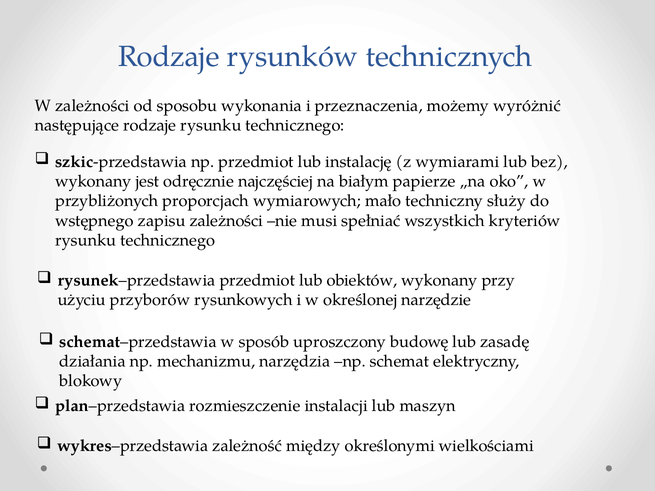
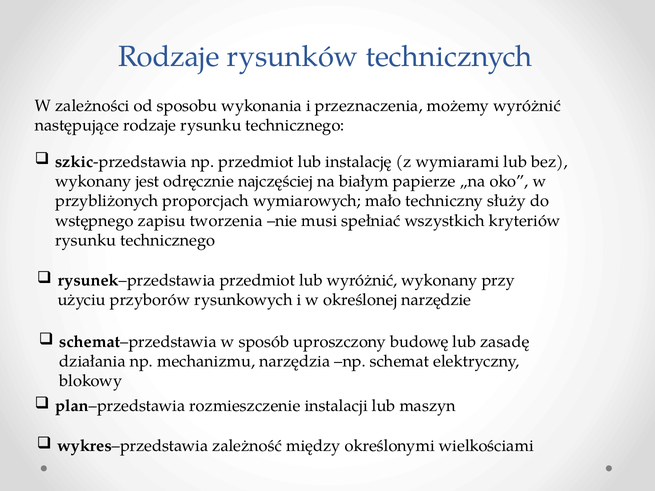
zapisu zależności: zależności -> tworzenia (226, 221)
lub obiektów: obiektów -> wyróżnić (362, 280)
